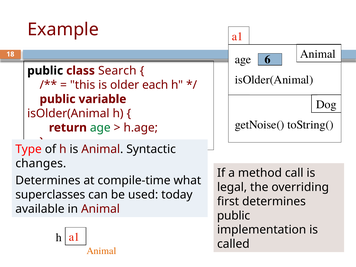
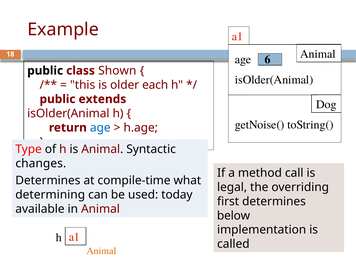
Search: Search -> Shown (117, 71)
variable: variable -> extends (102, 99)
age colour: green -> blue (100, 128)
superclasses: superclasses -> determining (50, 195)
public: public -> below (234, 216)
